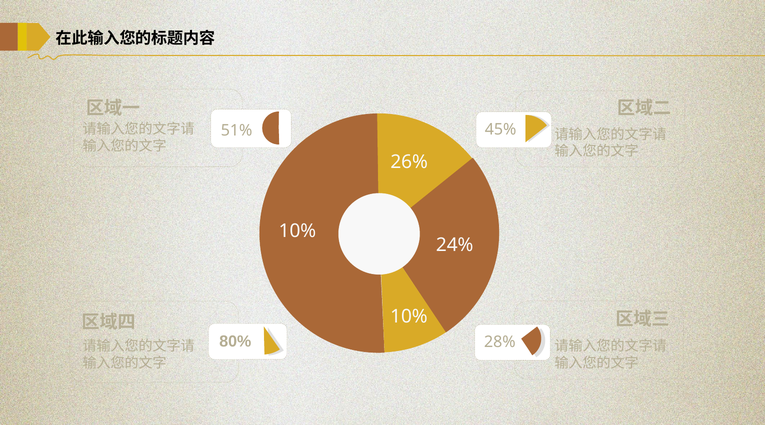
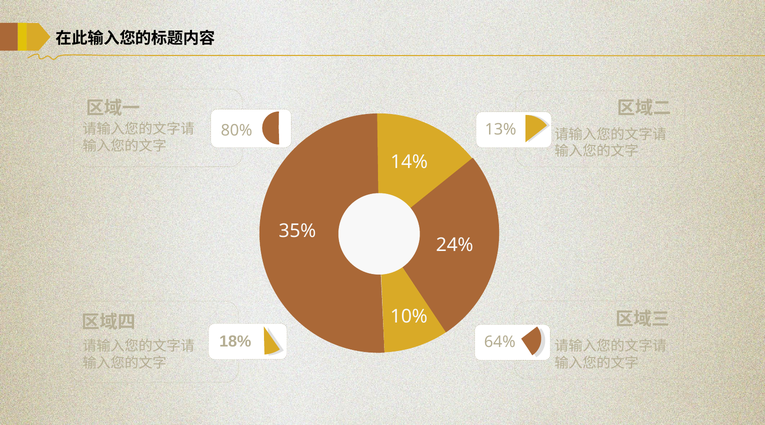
45%: 45% -> 13% (501, 130)
51%: 51% -> 80% (237, 131)
26%: 26% -> 14% (409, 162)
10%: 10% -> 35% (297, 231)
80%: 80% -> 18% (235, 341)
28%: 28% -> 64% (500, 342)
